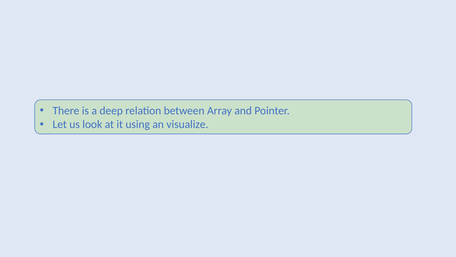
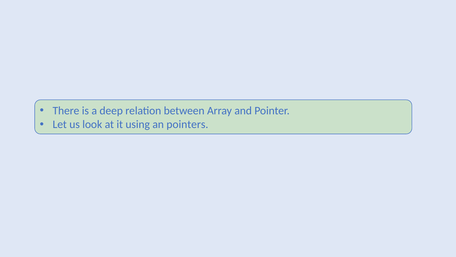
visualize: visualize -> pointers (187, 124)
